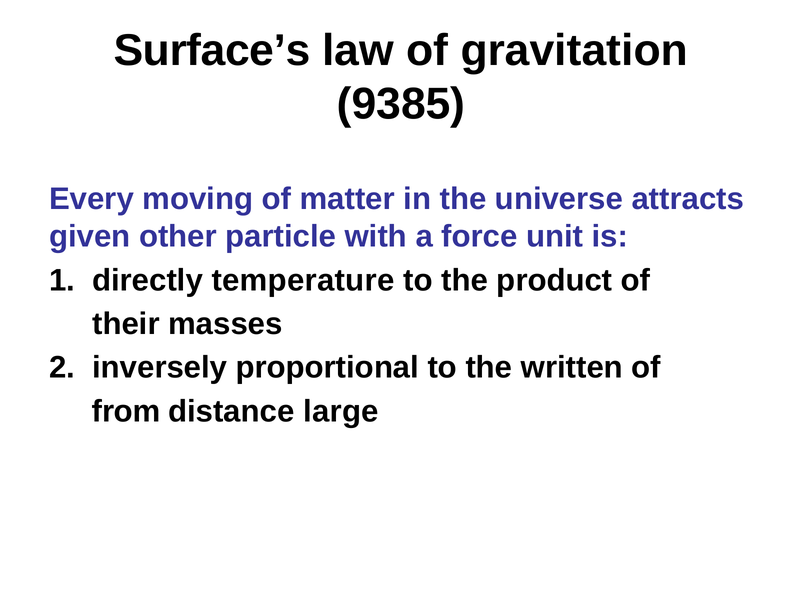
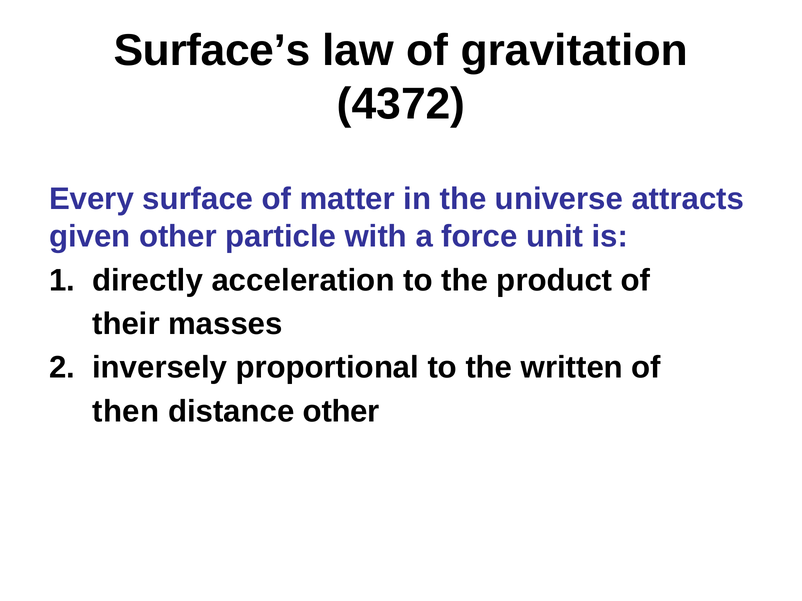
9385: 9385 -> 4372 (401, 104)
moving: moving -> surface (198, 199)
temperature: temperature -> acceleration (303, 281)
from: from -> then (126, 412)
distance large: large -> other (341, 412)
